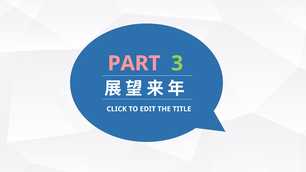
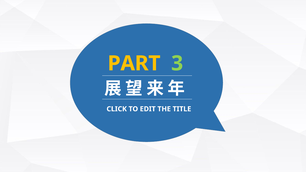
PART colour: pink -> yellow (134, 63)
